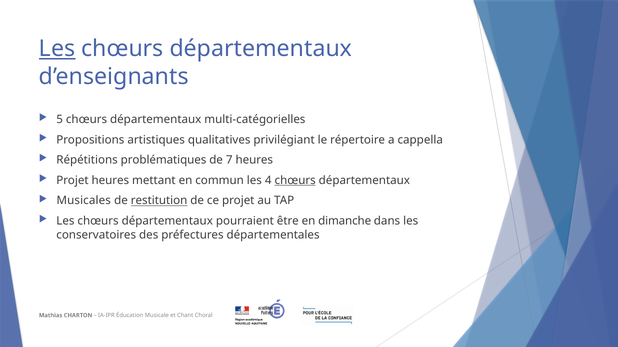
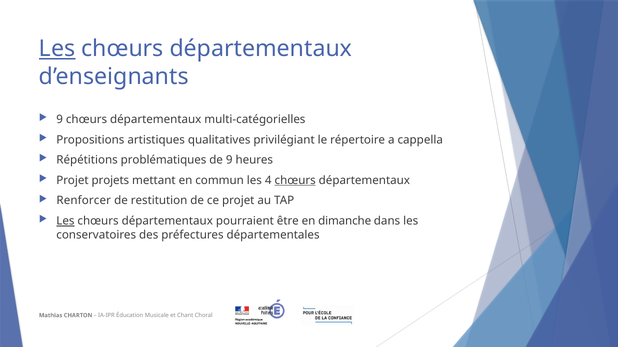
5: 5 -> 9 (60, 120)
de 7: 7 -> 9 (229, 160)
Projet heures: heures -> projets (110, 181)
Musicales: Musicales -> Renforcer (84, 201)
restitution underline: present -> none (159, 201)
Les underline: none -> present (65, 221)
